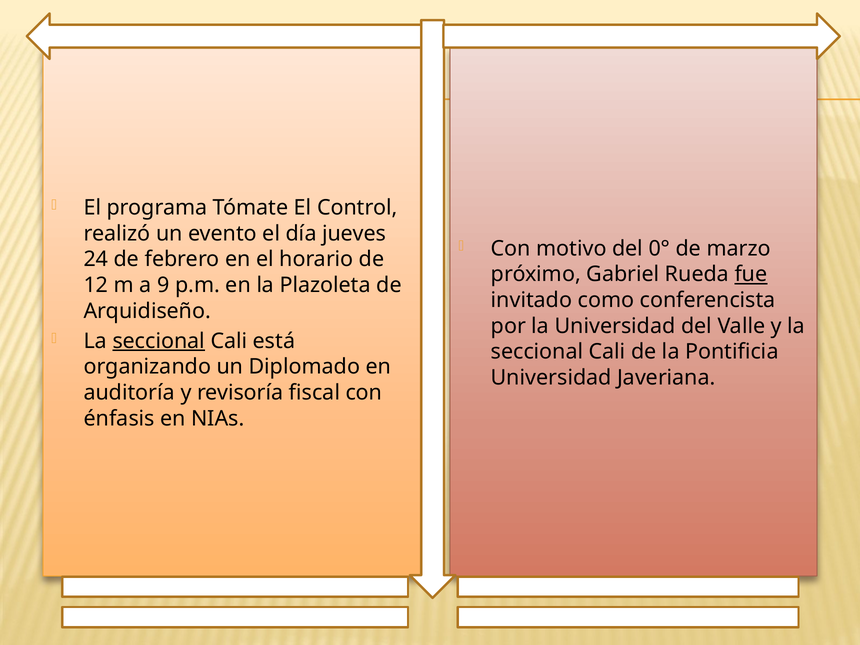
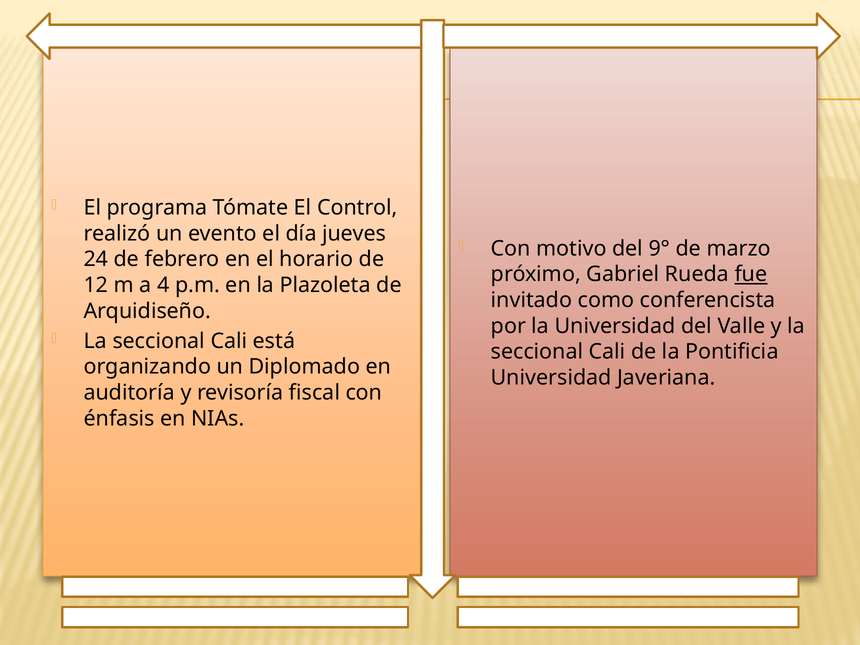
0°: 0° -> 9° (659, 249)
9: 9 -> 4 (163, 285)
seccional underline: present -> none (159, 341)
